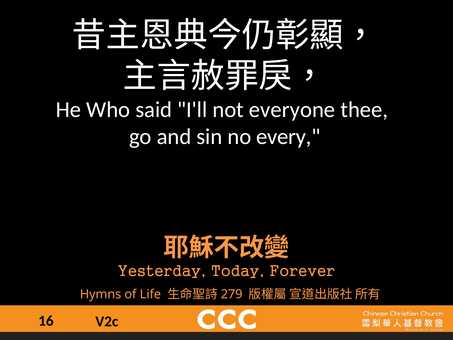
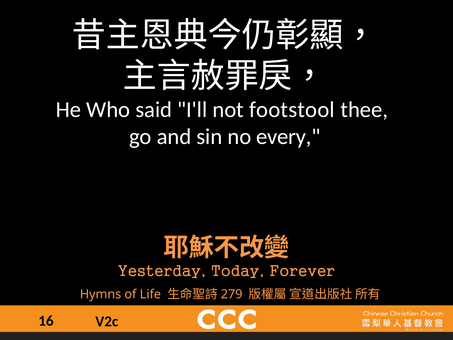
everyone: everyone -> footstool (292, 110)
